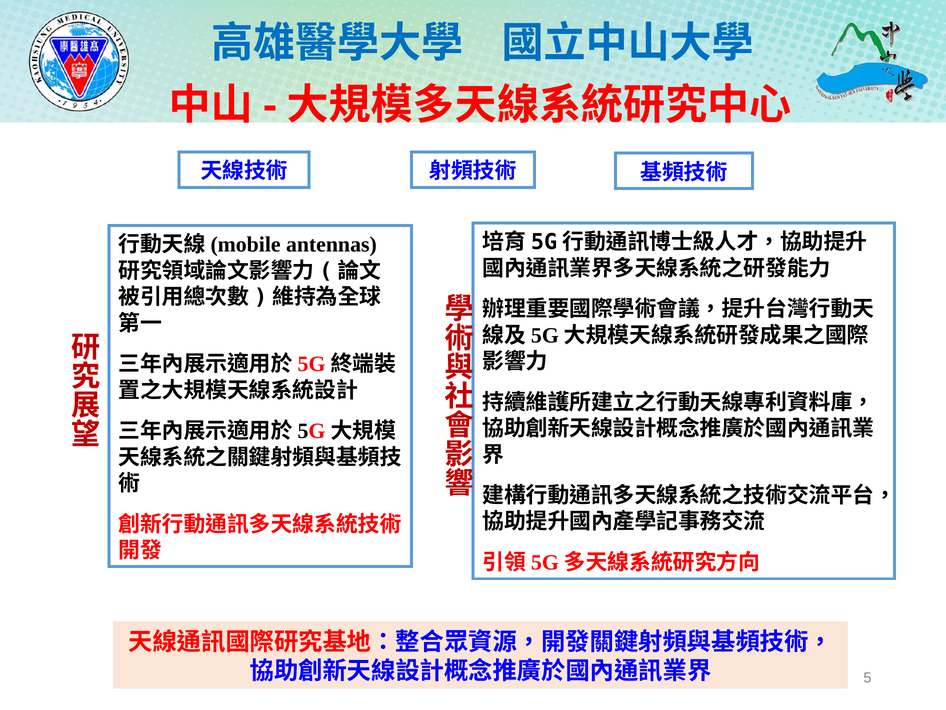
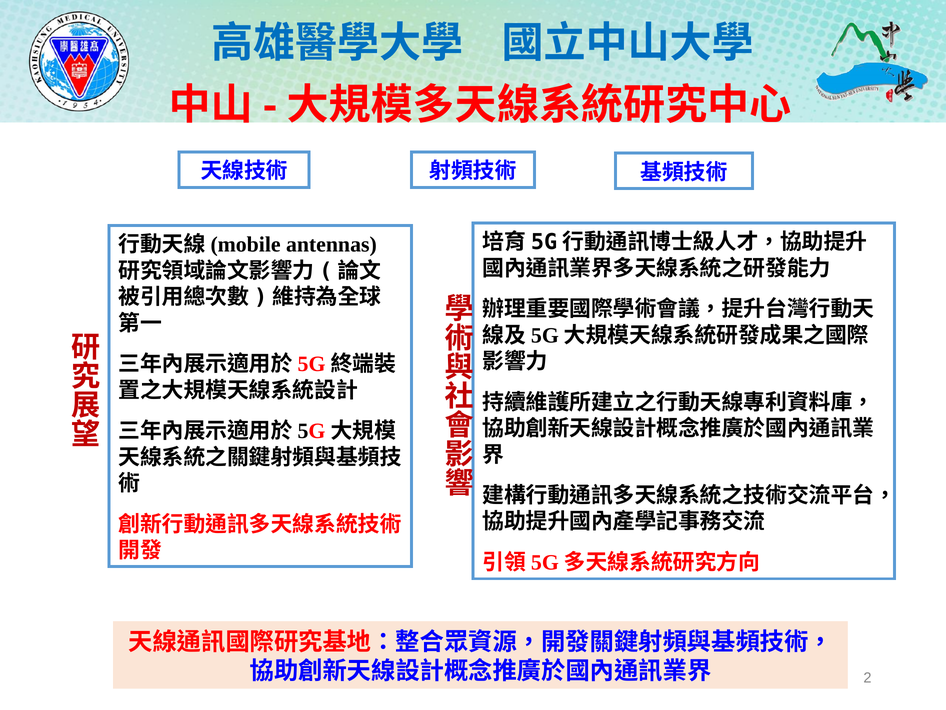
5: 5 -> 2 (868, 677)
